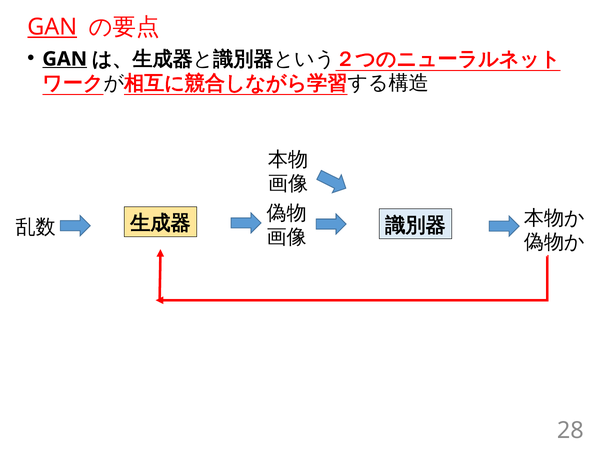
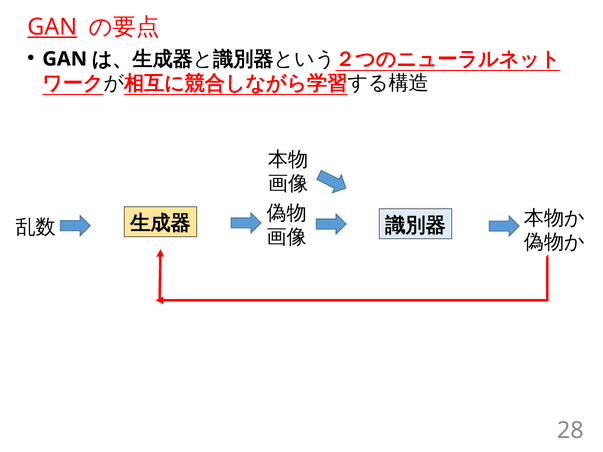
GAN underline: present -> none (65, 59)
